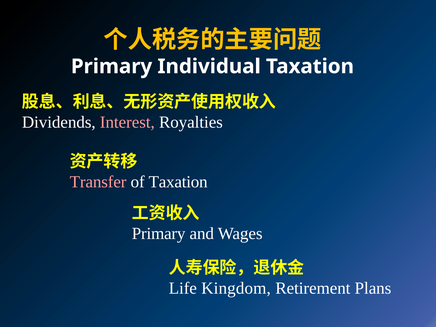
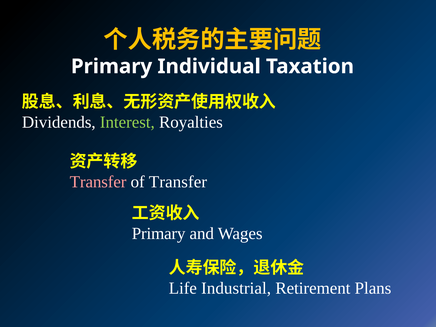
Interest colour: pink -> light green (127, 122)
of Taxation: Taxation -> Transfer (178, 182)
Kingdom: Kingdom -> Industrial (236, 288)
